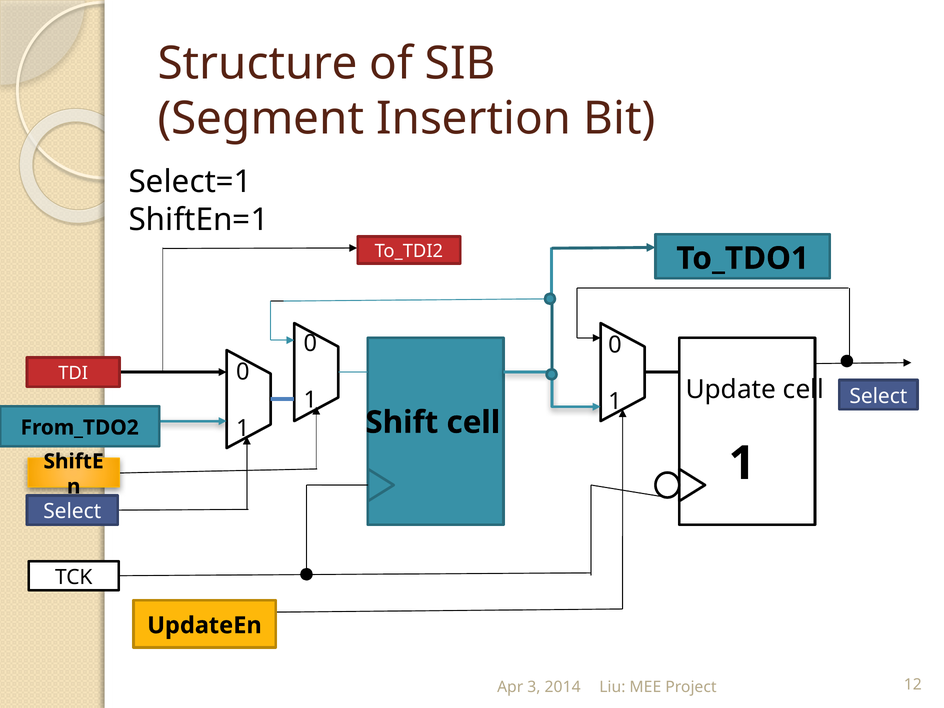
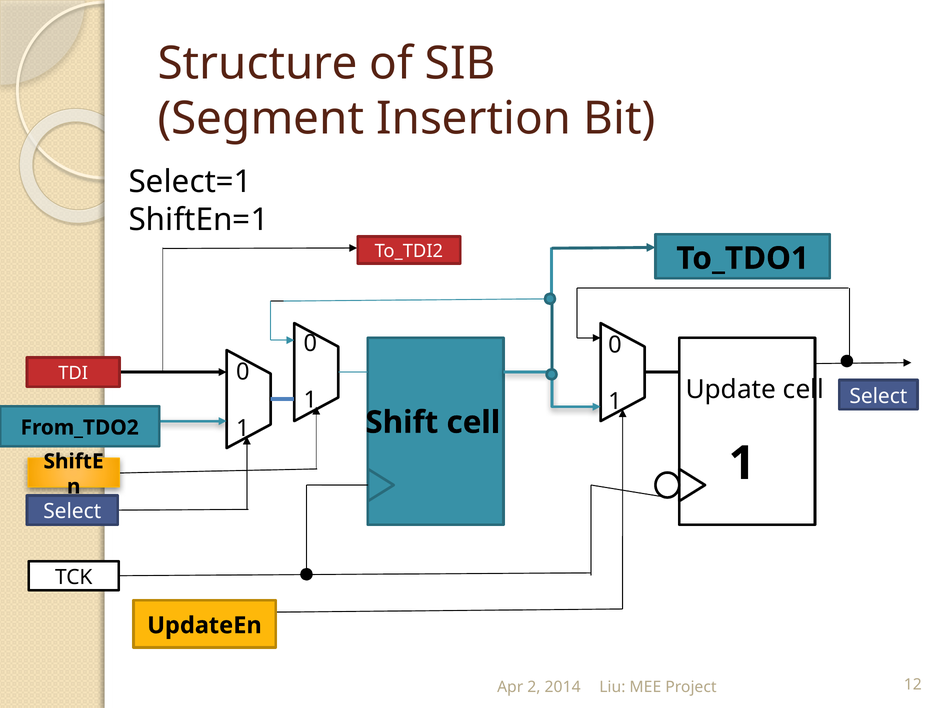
3: 3 -> 2 (534, 687)
